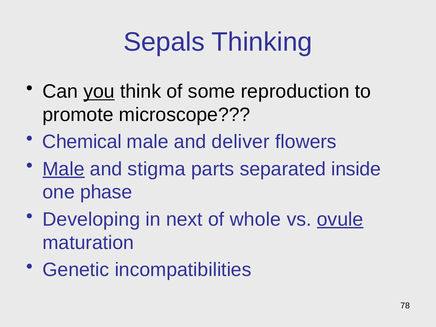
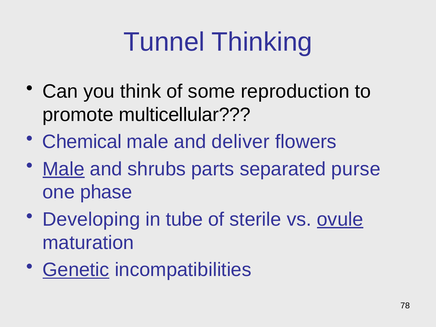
Sepals: Sepals -> Tunnel (164, 42)
you underline: present -> none (99, 91)
microscope: microscope -> multicellular (185, 115)
stigma: stigma -> shrubs (157, 169)
inside: inside -> purse (356, 169)
next: next -> tube (184, 219)
whole: whole -> sterile (255, 219)
Genetic underline: none -> present (76, 270)
